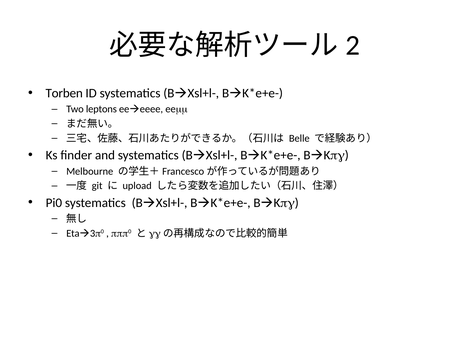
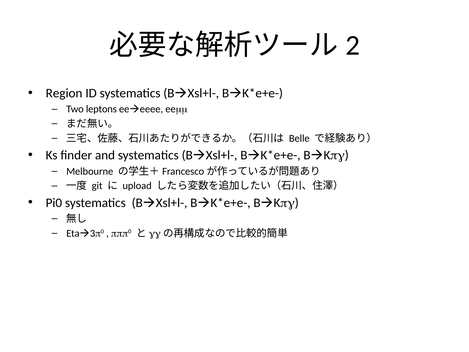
Torben: Torben -> Region (64, 93)
